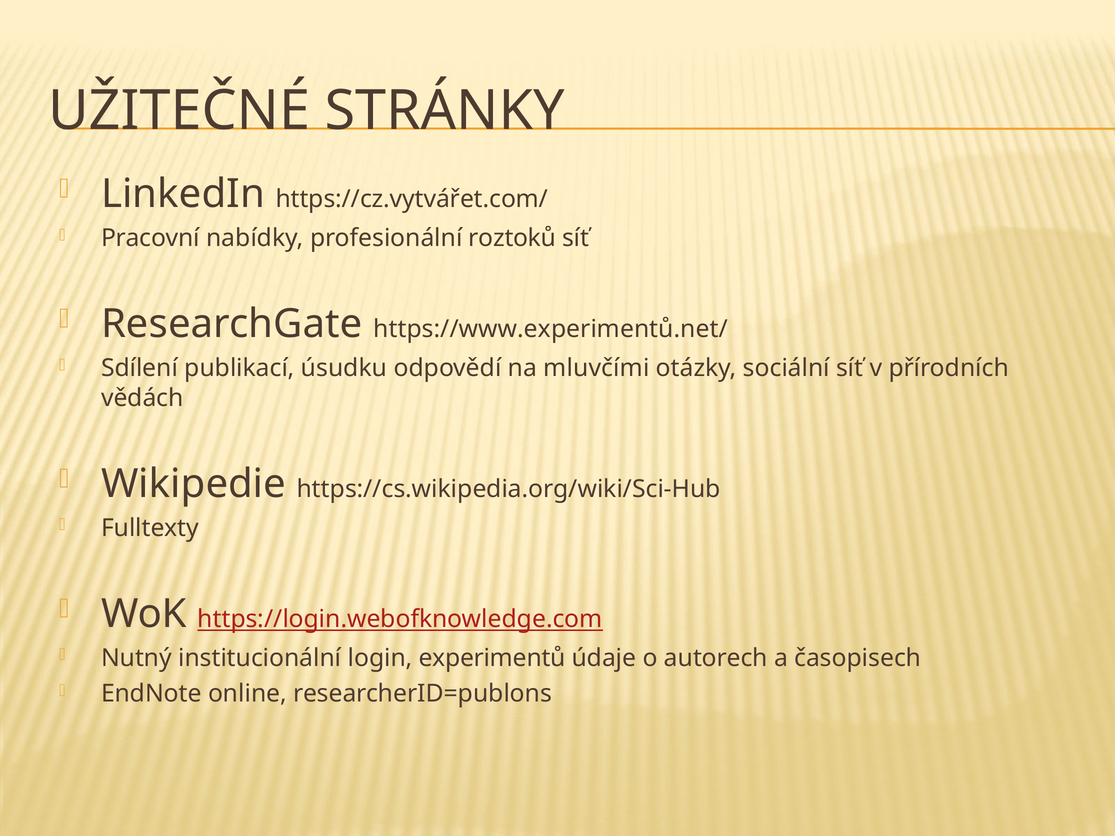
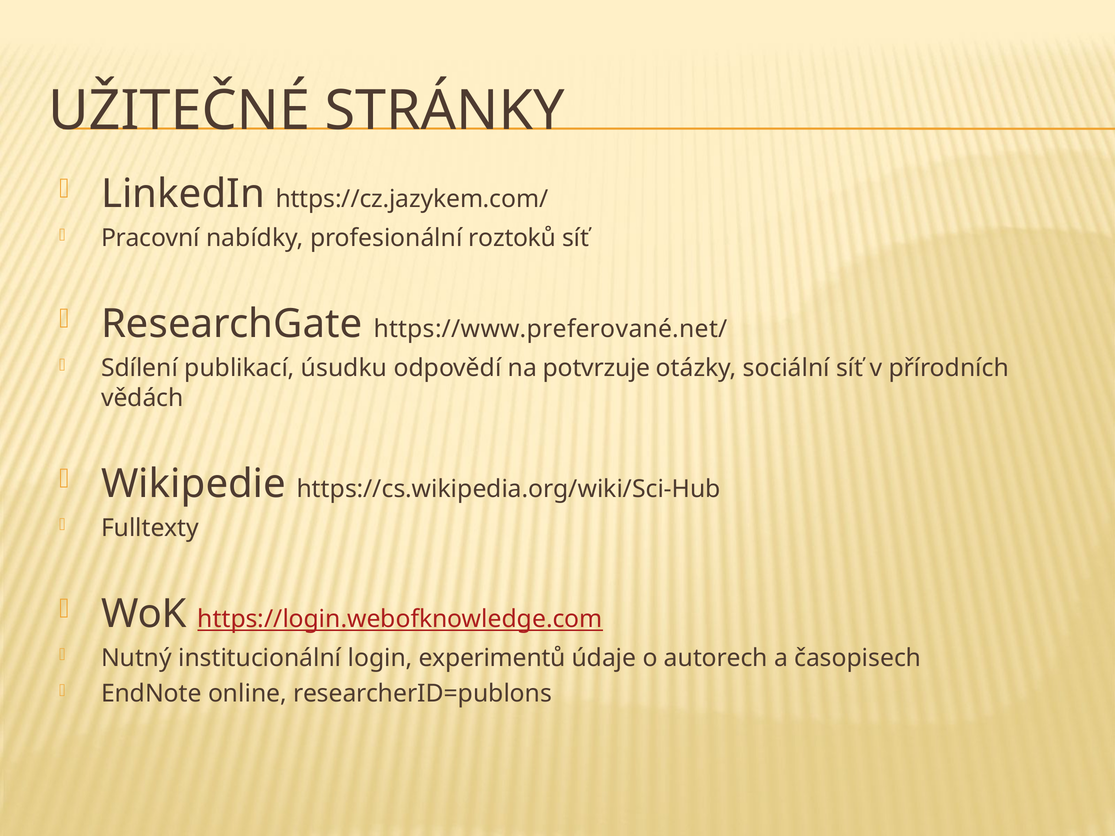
https://cz.vytvářet.com/: https://cz.vytvářet.com/ -> https://cz.jazykem.com/ (412, 199)
https://www.experimentů.net/: https://www.experimentů.net/ -> https://www.preferované.net/ (550, 329)
mluvčími: mluvčími -> potvrzuje (597, 368)
